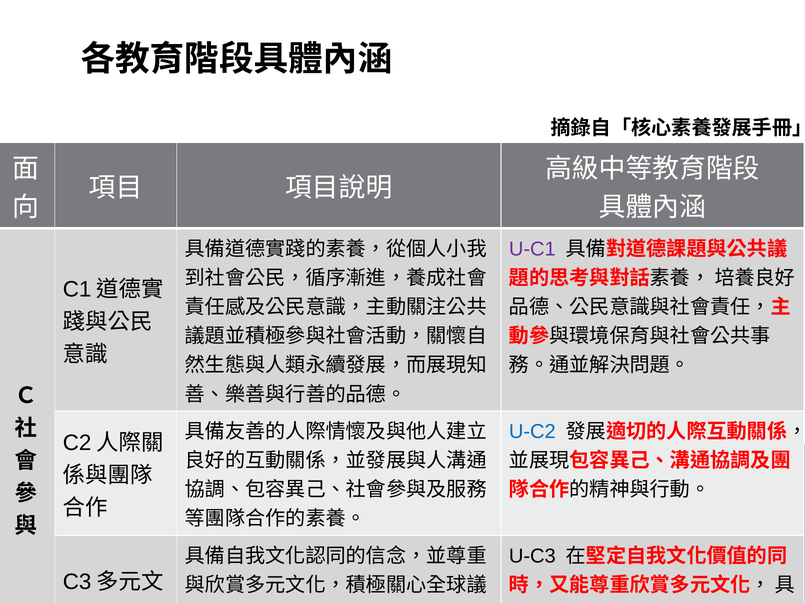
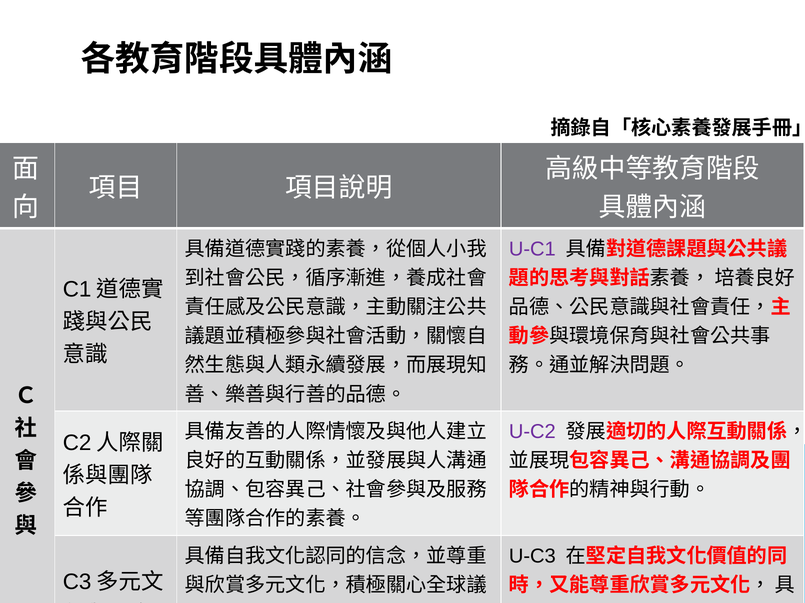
U-C2 colour: blue -> purple (532, 432)
